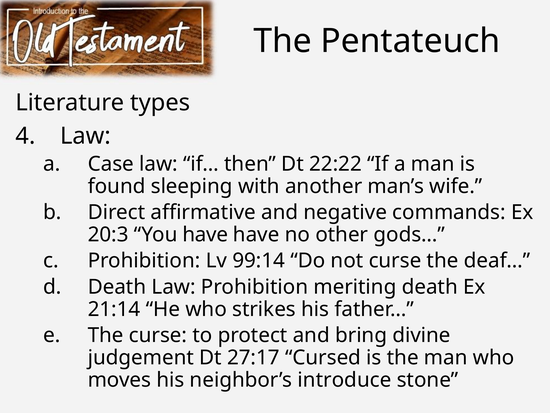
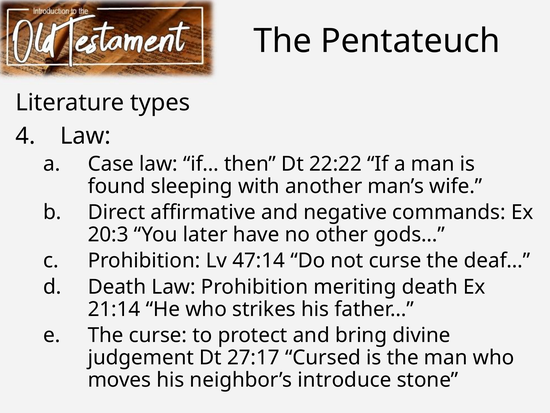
You have: have -> later (205, 234)
99:14: 99:14 -> 47:14 (259, 261)
